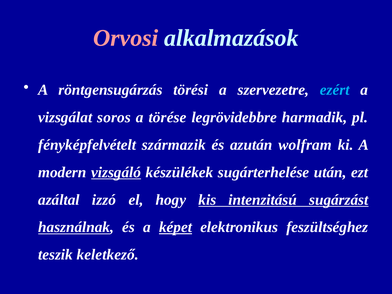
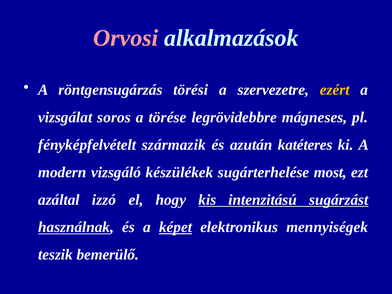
ezért colour: light blue -> yellow (335, 90)
harmadik: harmadik -> mágneses (315, 117)
wolfram: wolfram -> katéteres (305, 145)
vizsgáló underline: present -> none (116, 172)
után: után -> most (330, 172)
feszültséghez: feszültséghez -> mennyiségek (327, 227)
keletkező: keletkező -> bemerülő (108, 255)
